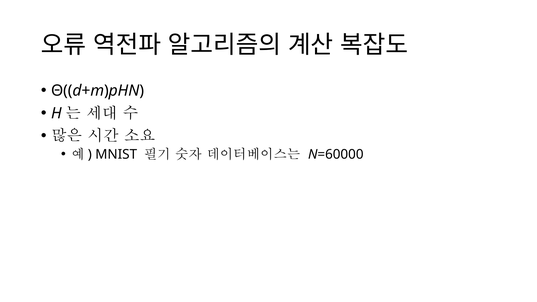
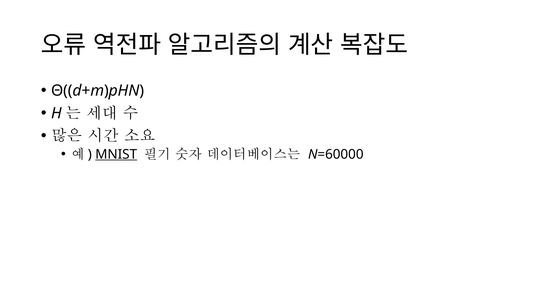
MNIST underline: none -> present (116, 154)
